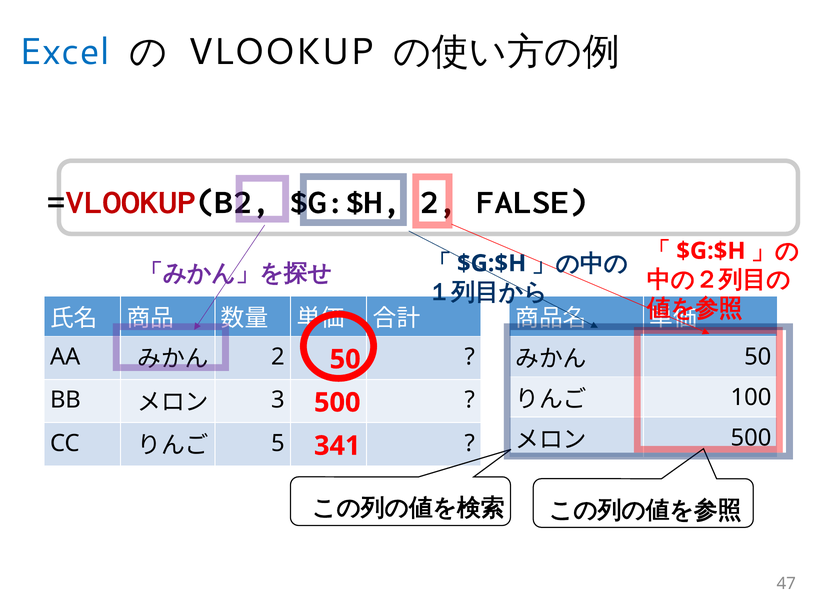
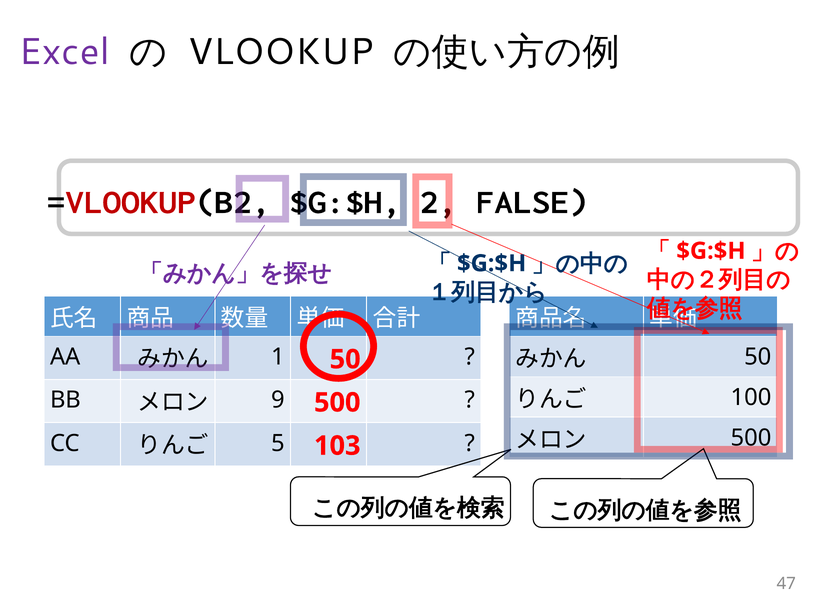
Excel colour: blue -> purple (64, 52)
2: 2 -> 1 (278, 357)
3: 3 -> 9 (278, 400)
341: 341 -> 103 (337, 446)
